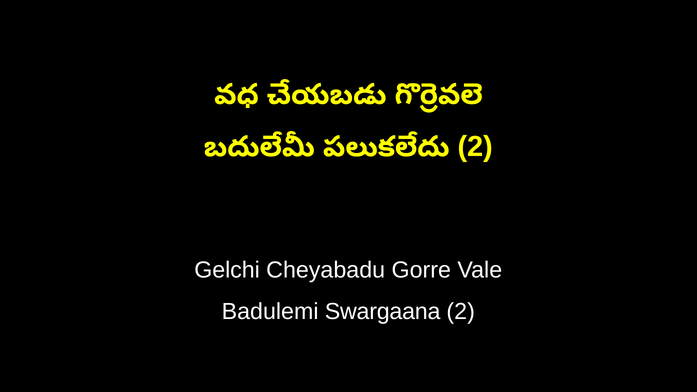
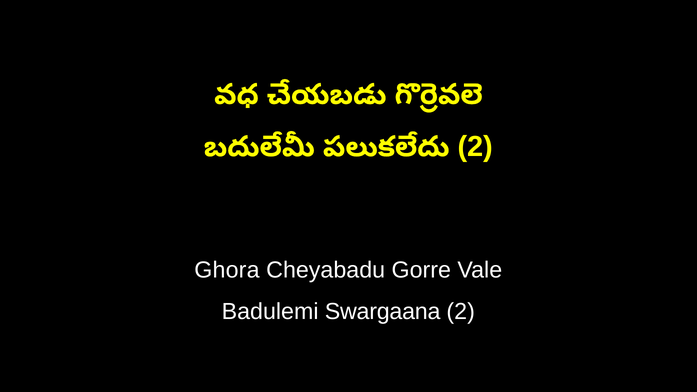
Gelchi: Gelchi -> Ghora (227, 270)
